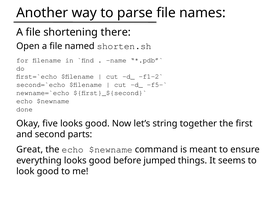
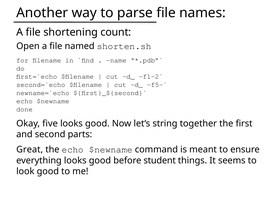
there: there -> count (116, 32)
jumped: jumped -> student (160, 160)
